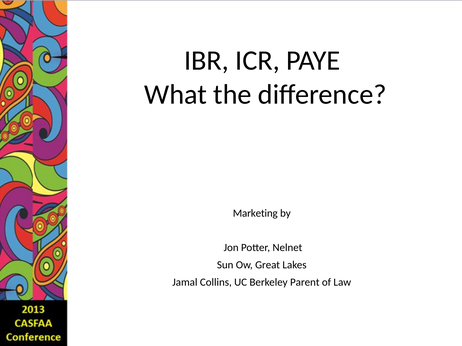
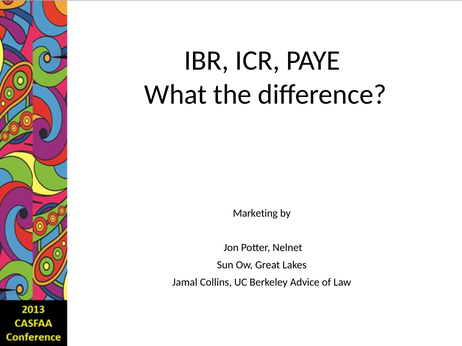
Parent: Parent -> Advice (305, 282)
